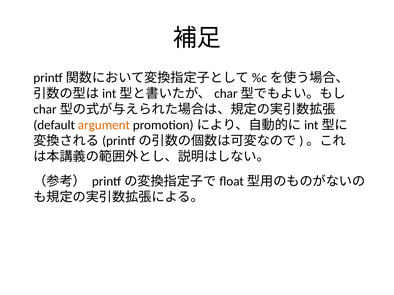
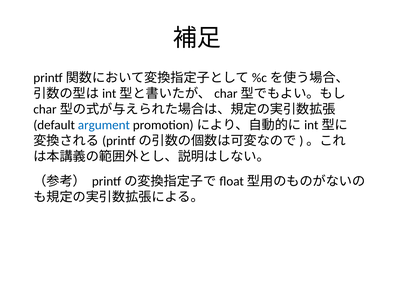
argument colour: orange -> blue (104, 125)
